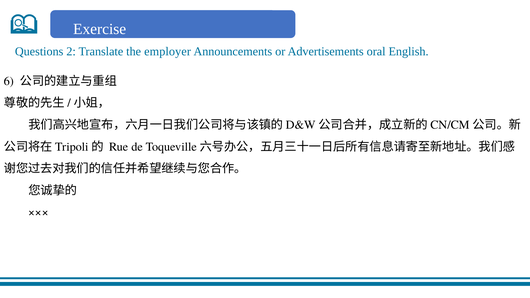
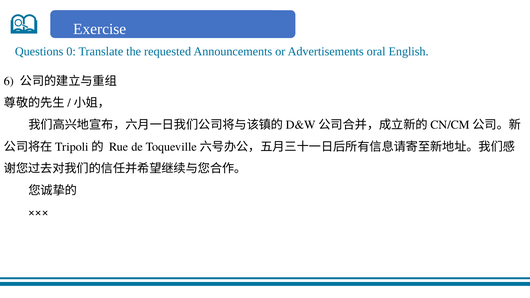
2: 2 -> 0 (71, 51)
employer: employer -> requested (168, 51)
